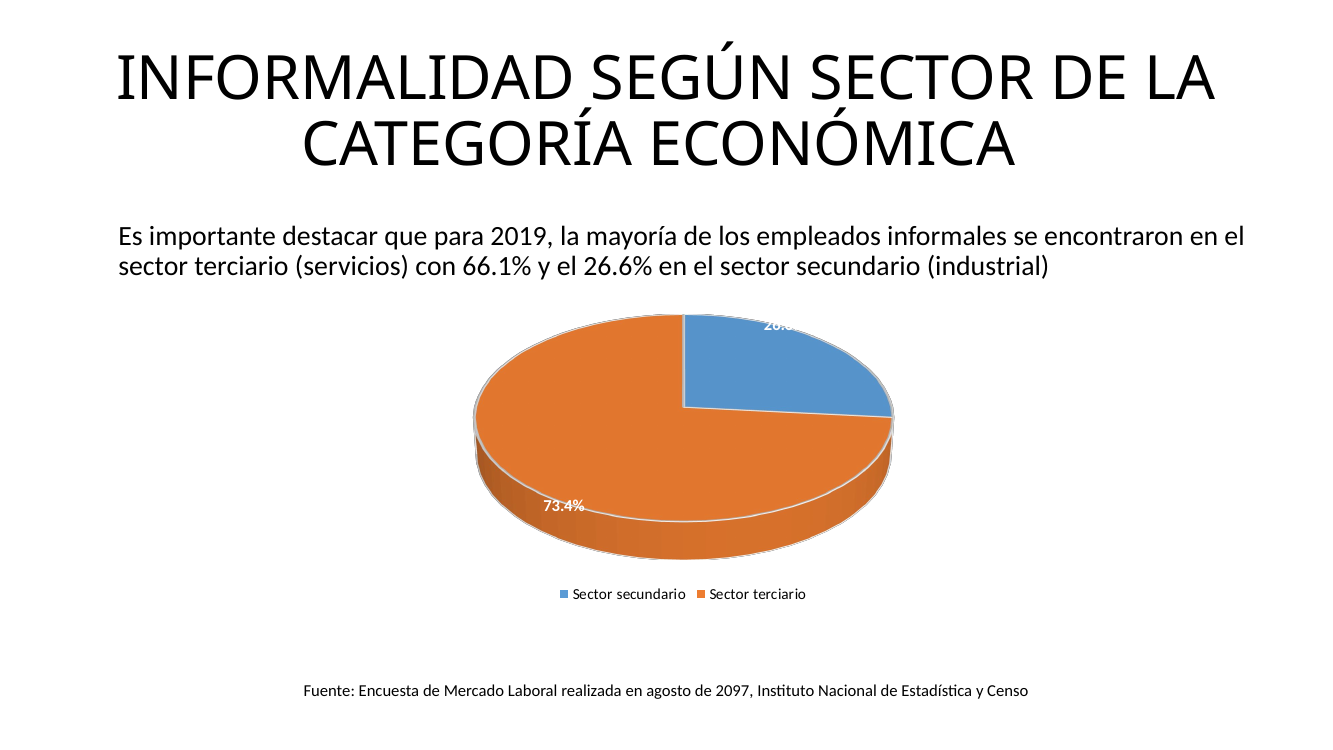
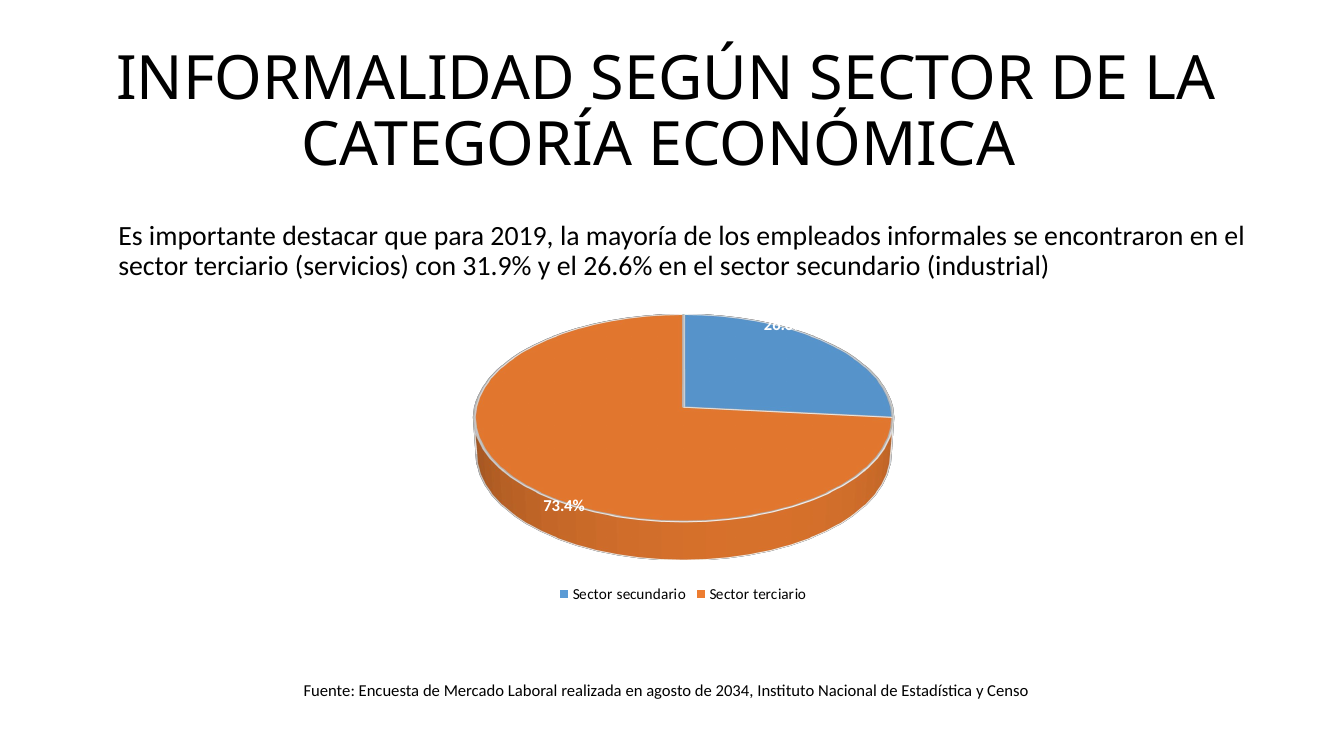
66.1%: 66.1% -> 31.9% (497, 266)
2097: 2097 -> 2034 (735, 691)
